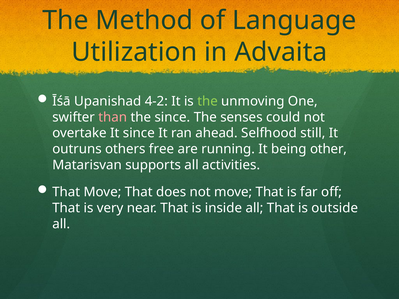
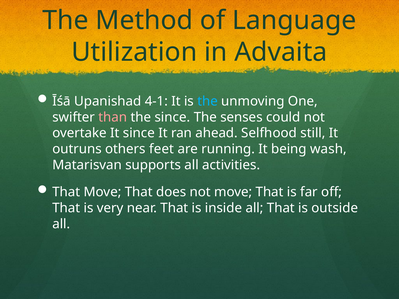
4-2: 4-2 -> 4-1 (156, 101)
the colour: light green -> light blue (208, 101)
free: free -> feet (162, 149)
other: other -> wash (328, 149)
